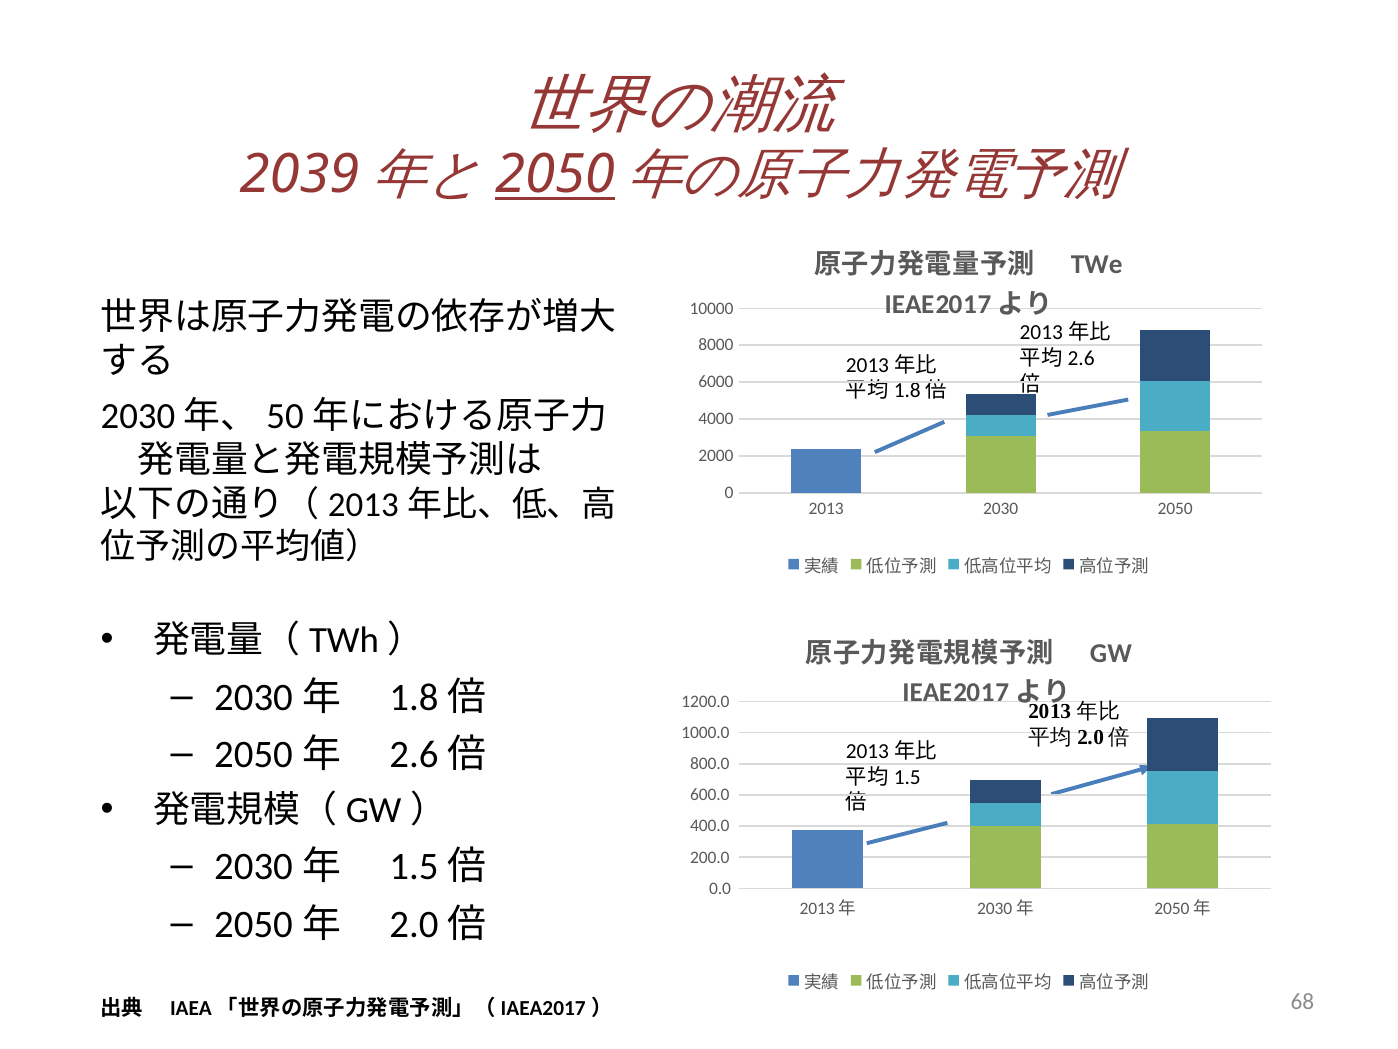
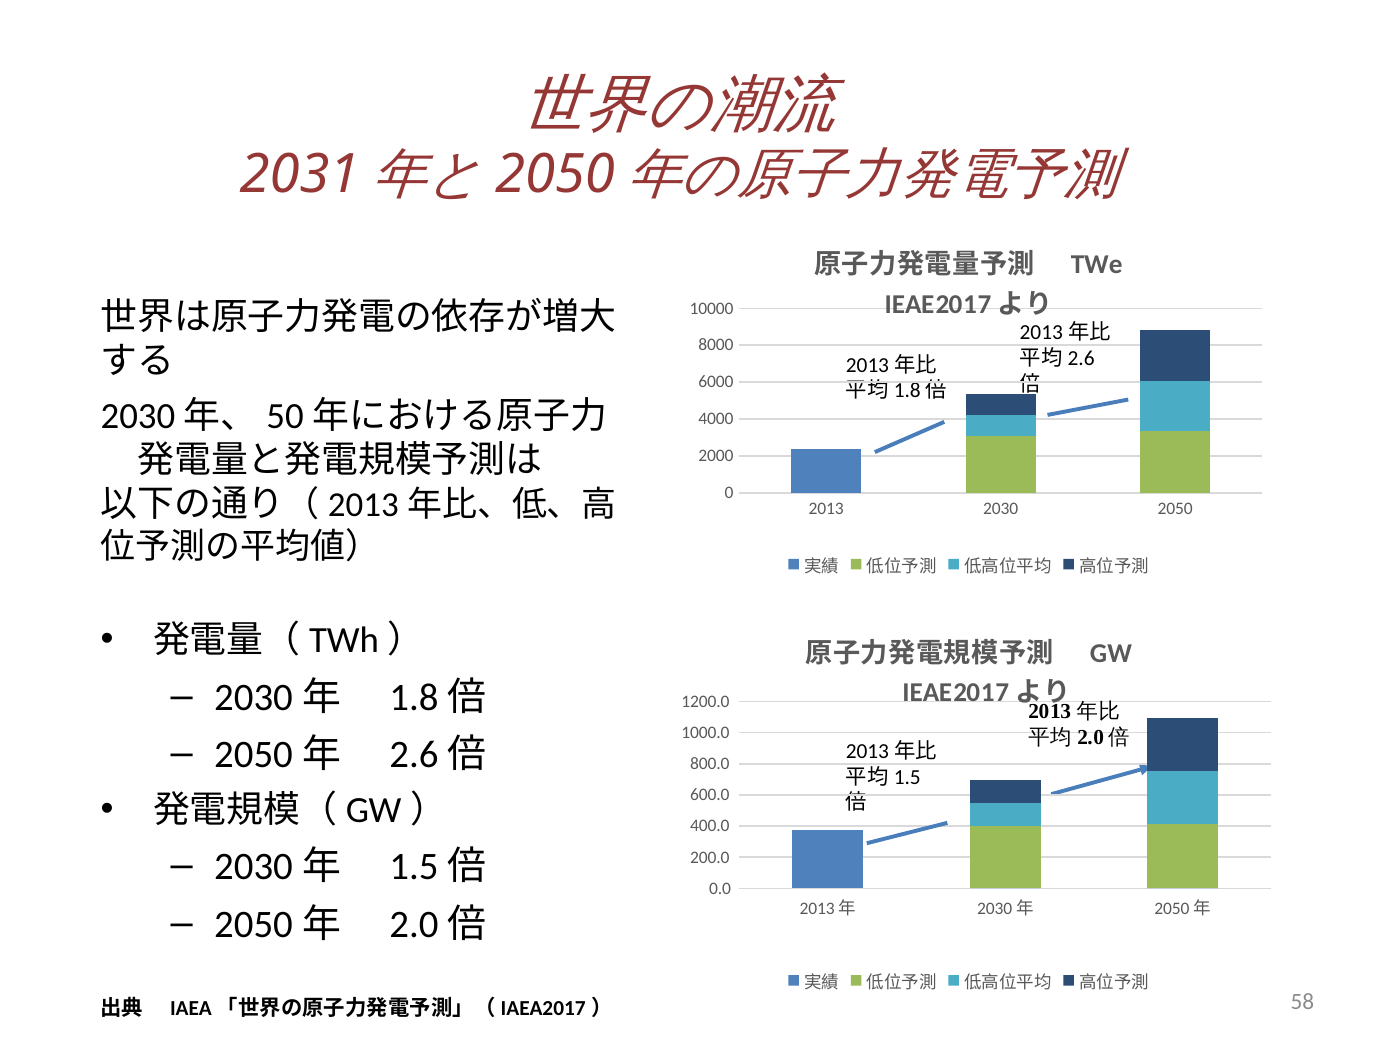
2039: 2039 -> 2031 (300, 175)
2050 underline: present -> none (555, 175)
68: 68 -> 58 (1302, 1001)
